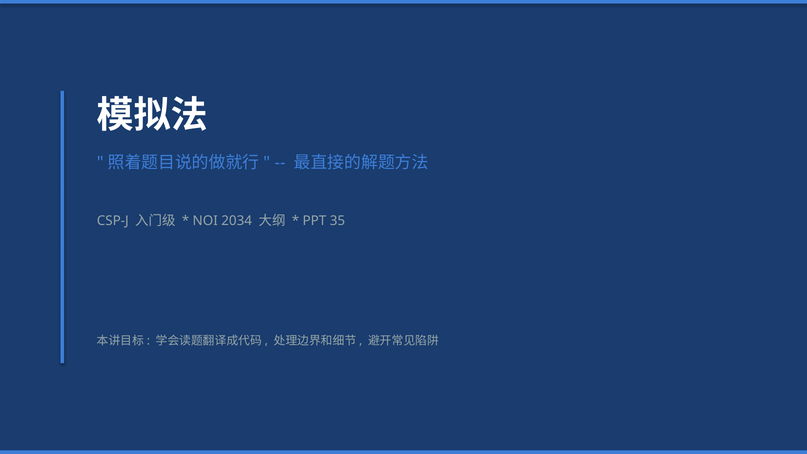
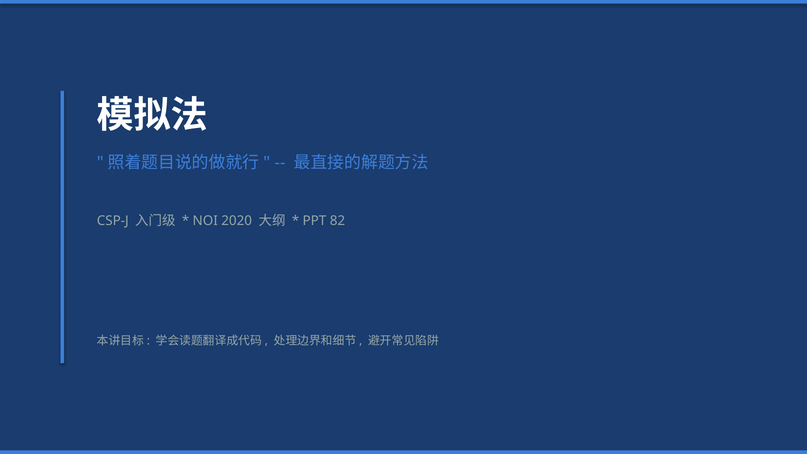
2034: 2034 -> 2020 (237, 221)
35: 35 -> 82 (337, 221)
